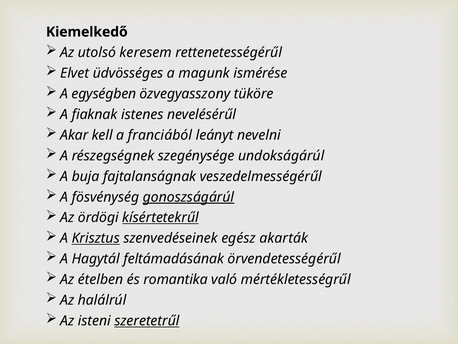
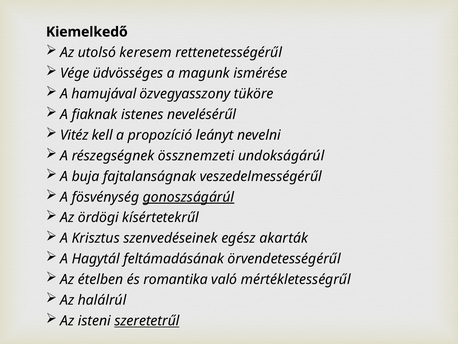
Elvet: Elvet -> Vége (75, 73)
egységben: egységben -> hamujával (104, 94)
Akar: Akar -> Vitéz (74, 135)
franciából: franciából -> propozíció (160, 135)
szegénysége: szegénysége -> össznemzeti (196, 156)
kísértetekrűl underline: present -> none (161, 217)
Krisztus underline: present -> none (96, 238)
